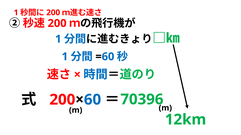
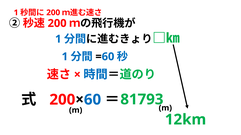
70396: 70396 -> 81793 (142, 100)
